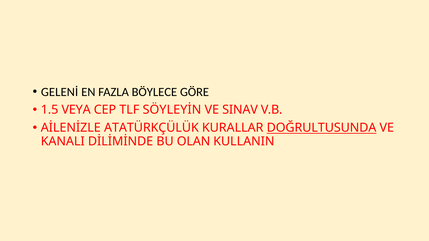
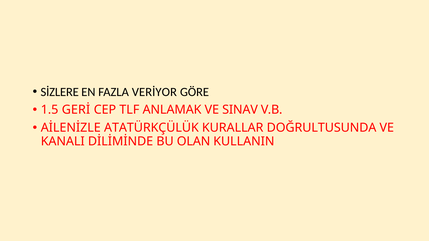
GELENİ: GELENİ -> SİZLERE (60, 92)
BÖYLECE: BÖYLECE -> VERİYOR (154, 92)
VEYA: VEYA -> GERİ (76, 110)
SÖYLEYİN: SÖYLEYİN -> ANLAMAK (172, 110)
DOĞRULTUSUNDA underline: present -> none (322, 128)
